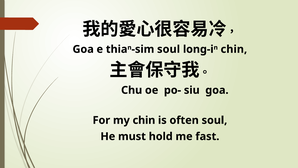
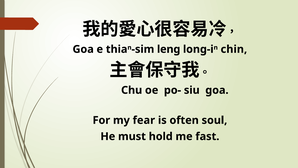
soul: soul -> leng (169, 49)
my chin: chin -> fear (144, 120)
